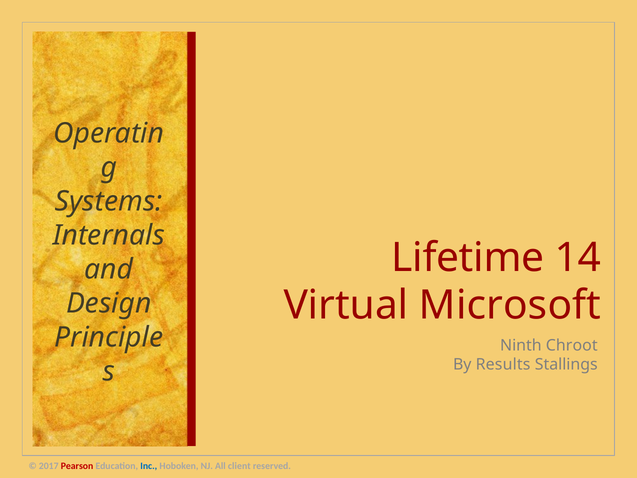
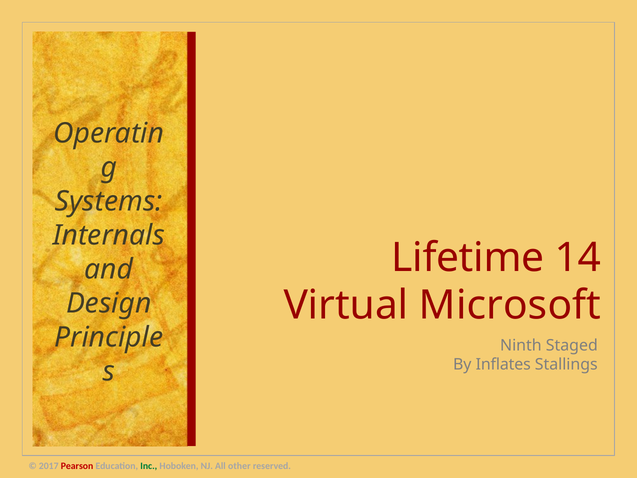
Chroot: Chroot -> Staged (572, 345)
Results: Results -> Inflates (503, 364)
Inc colour: blue -> green (149, 466)
client: client -> other (239, 466)
